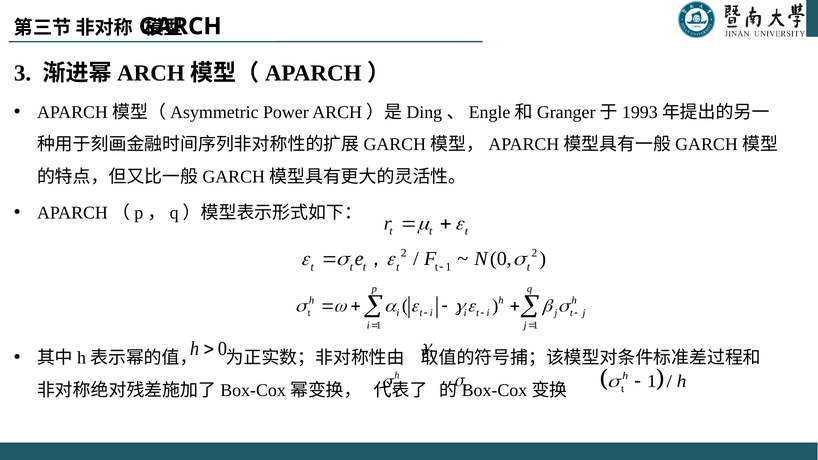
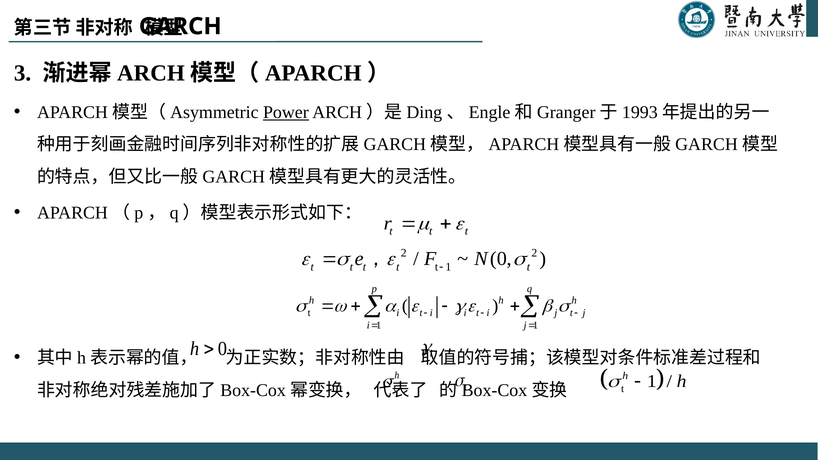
Power underline: none -> present (286, 112)
